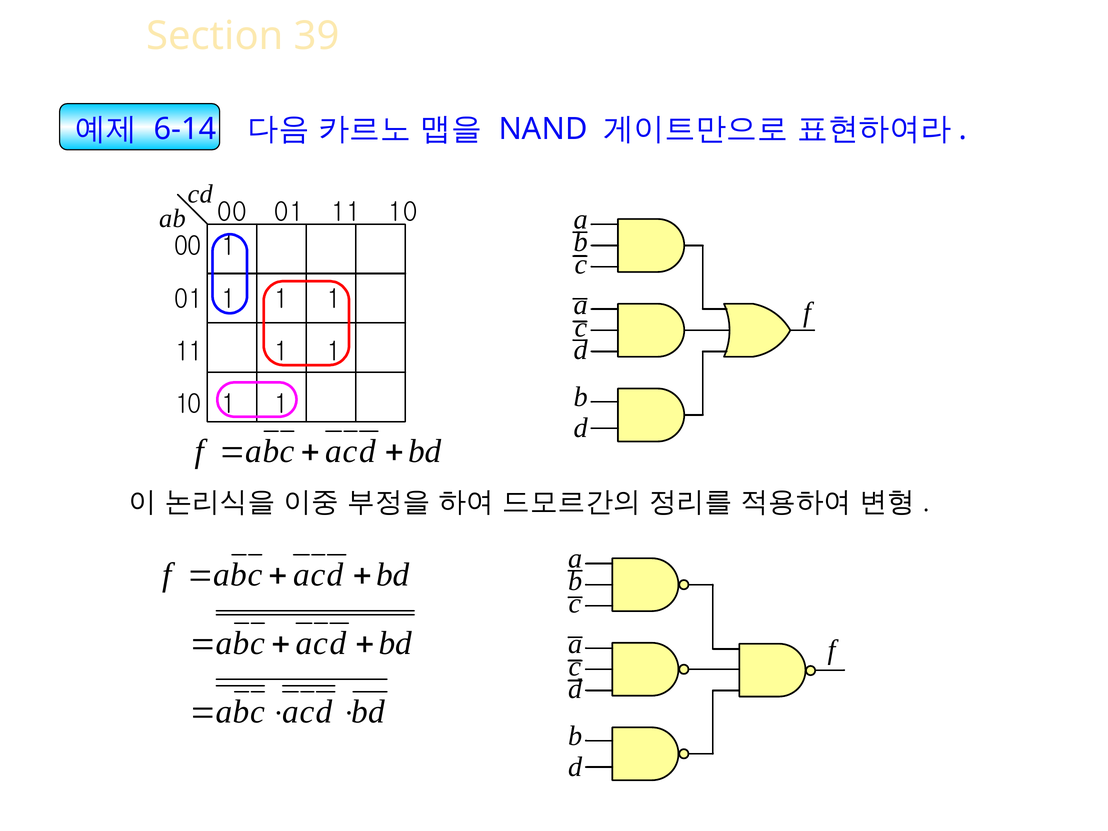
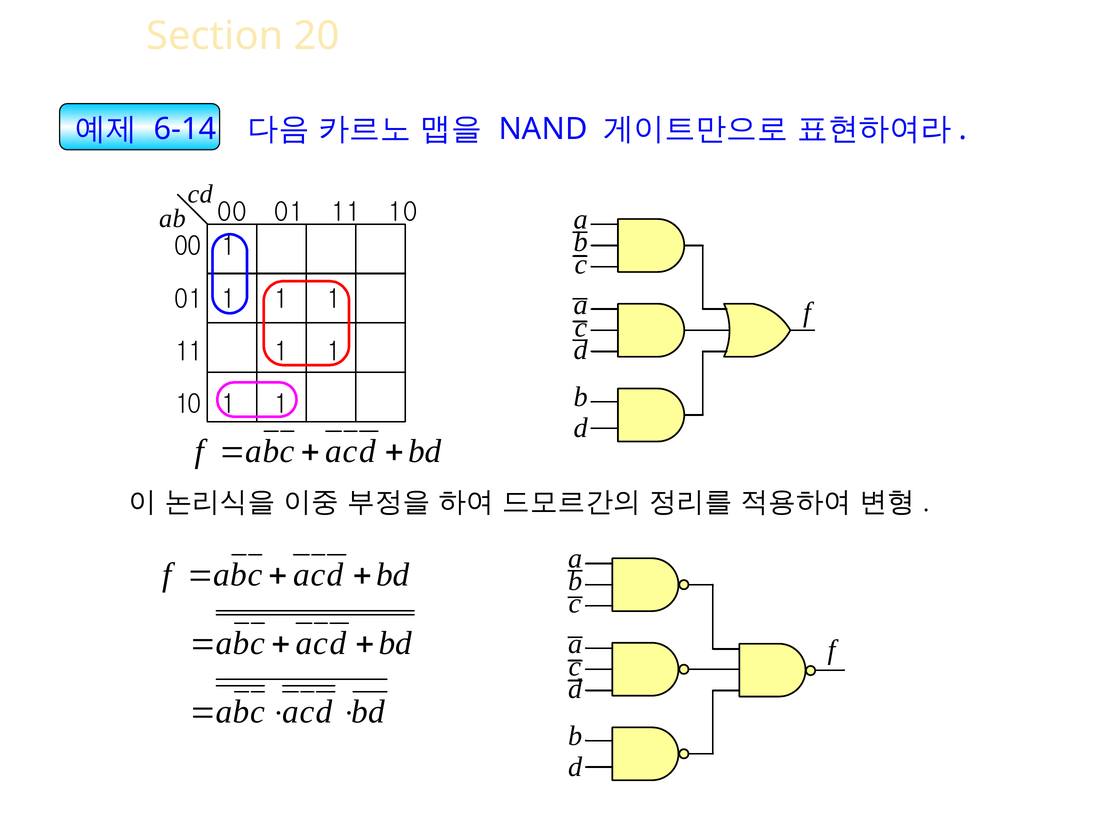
39: 39 -> 20 (317, 36)
